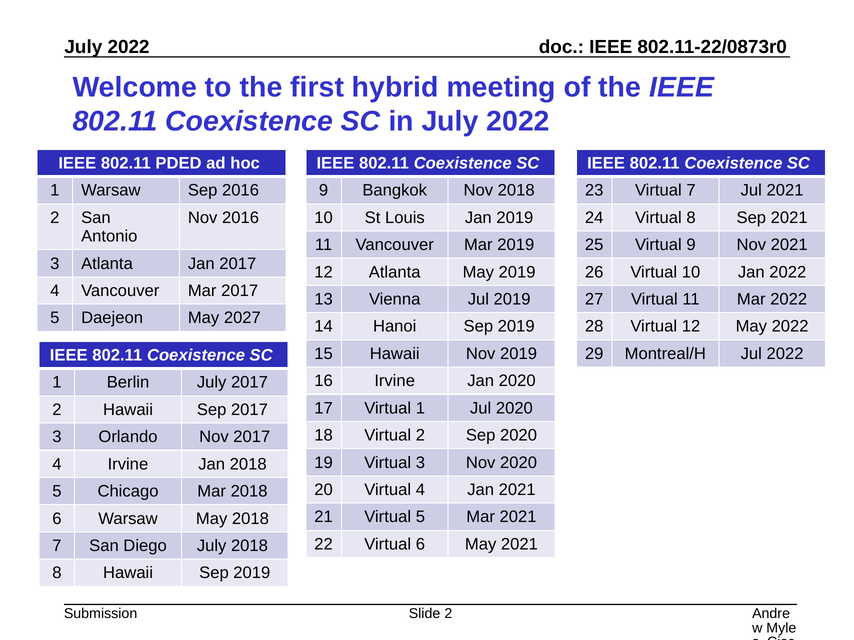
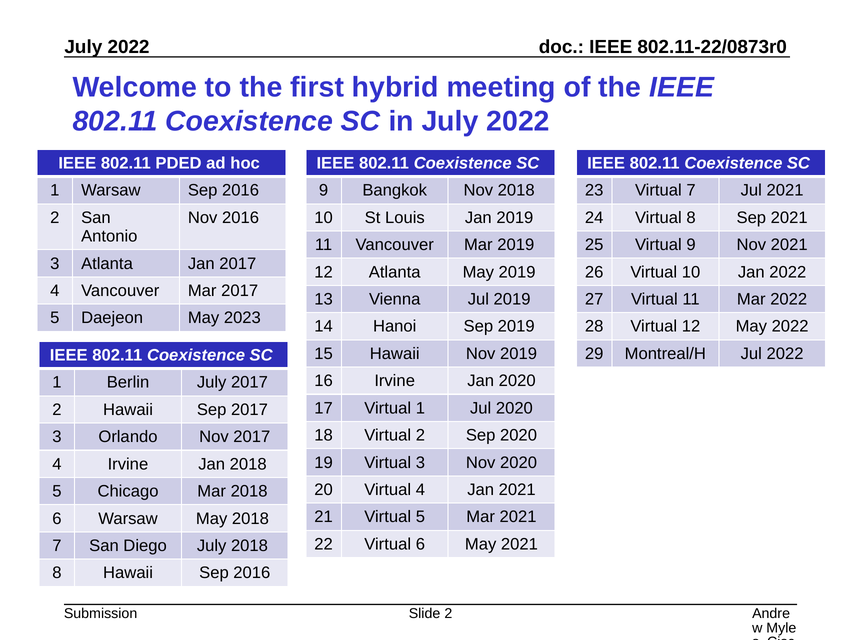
2027: 2027 -> 2023 (242, 318)
Hawaii Sep 2019: 2019 -> 2016 (252, 573)
